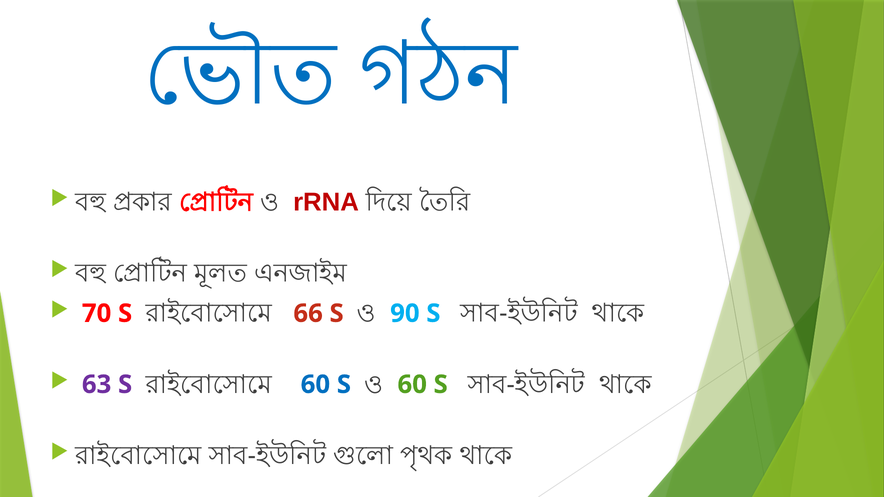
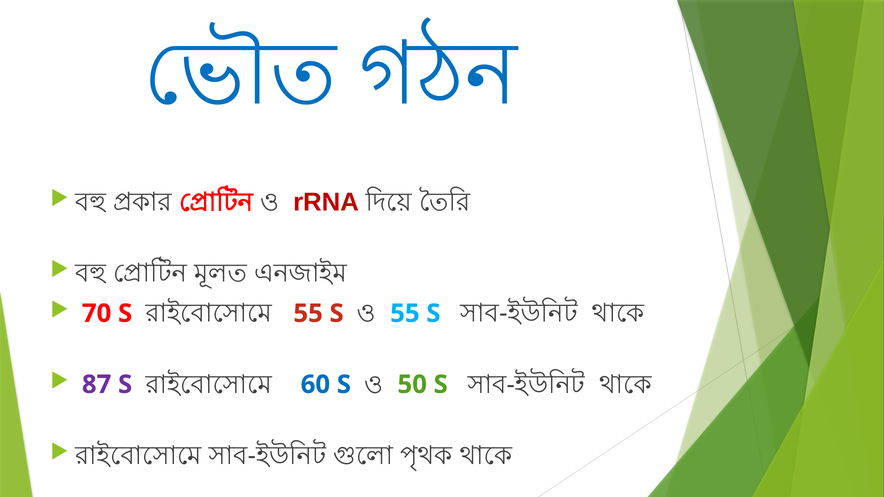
66: 66 -> 55 (308, 314)
90: 90 -> 55 (405, 314)
63: 63 -> 87 (97, 385)
60: 60 -> 50 (412, 385)
